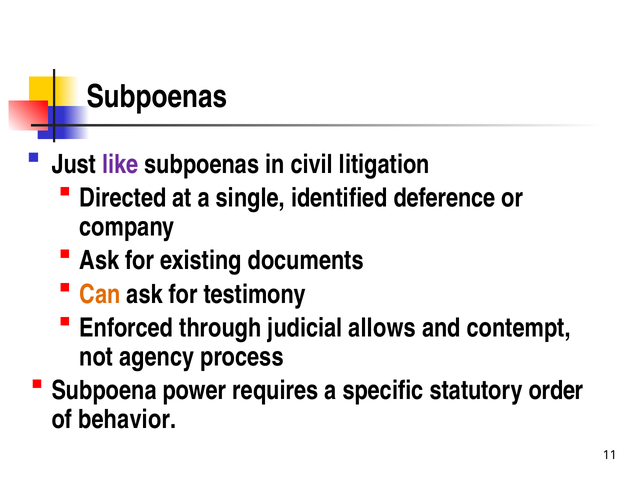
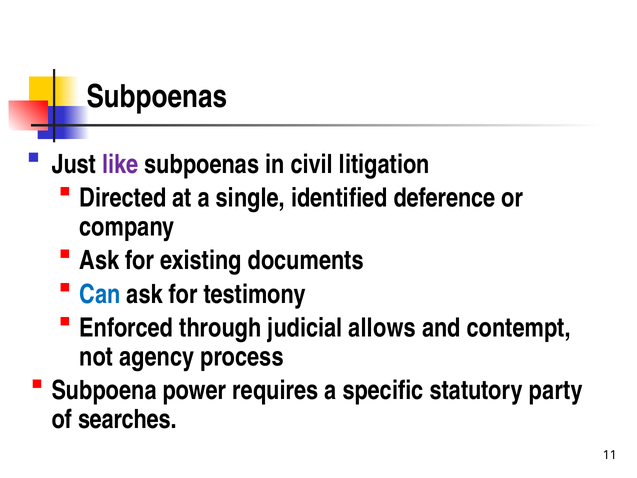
Can colour: orange -> blue (100, 294)
order: order -> party (556, 390)
behavior: behavior -> searches (127, 419)
